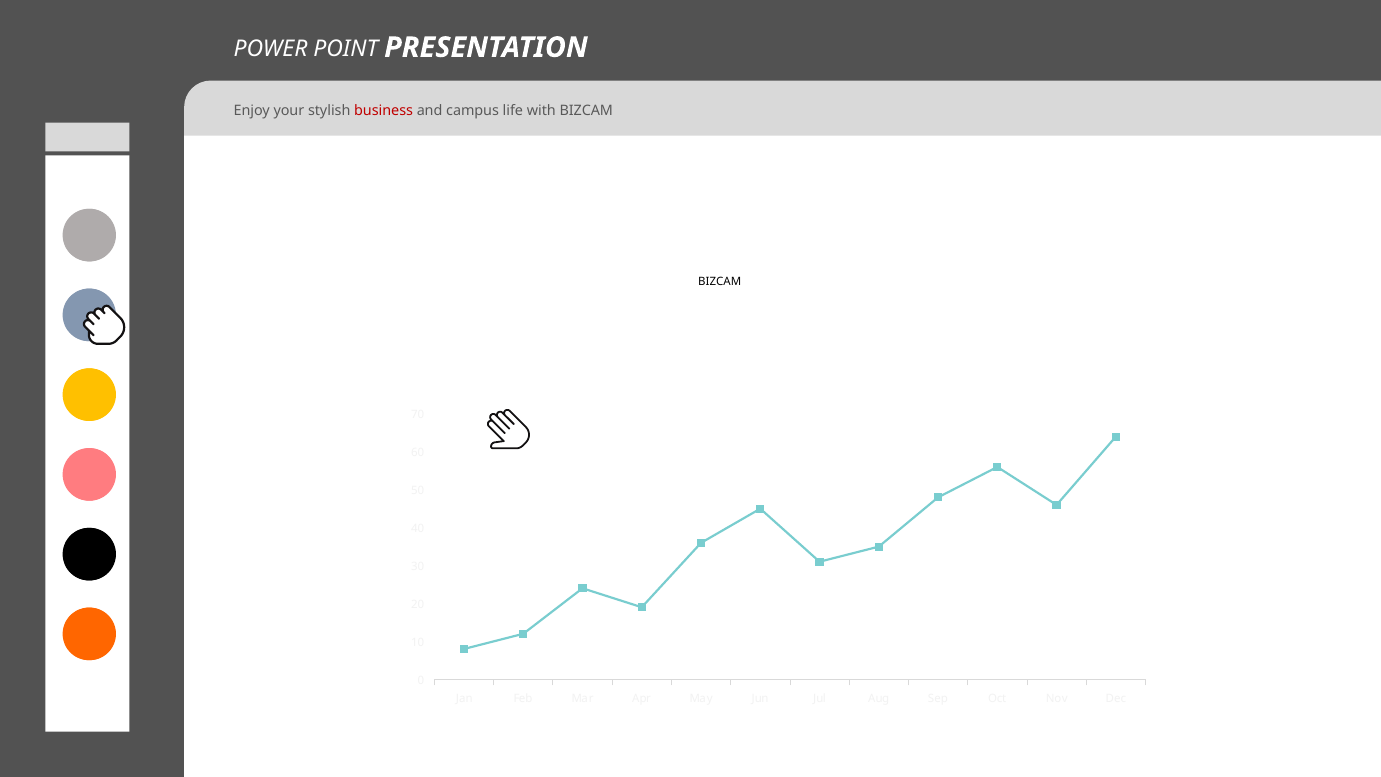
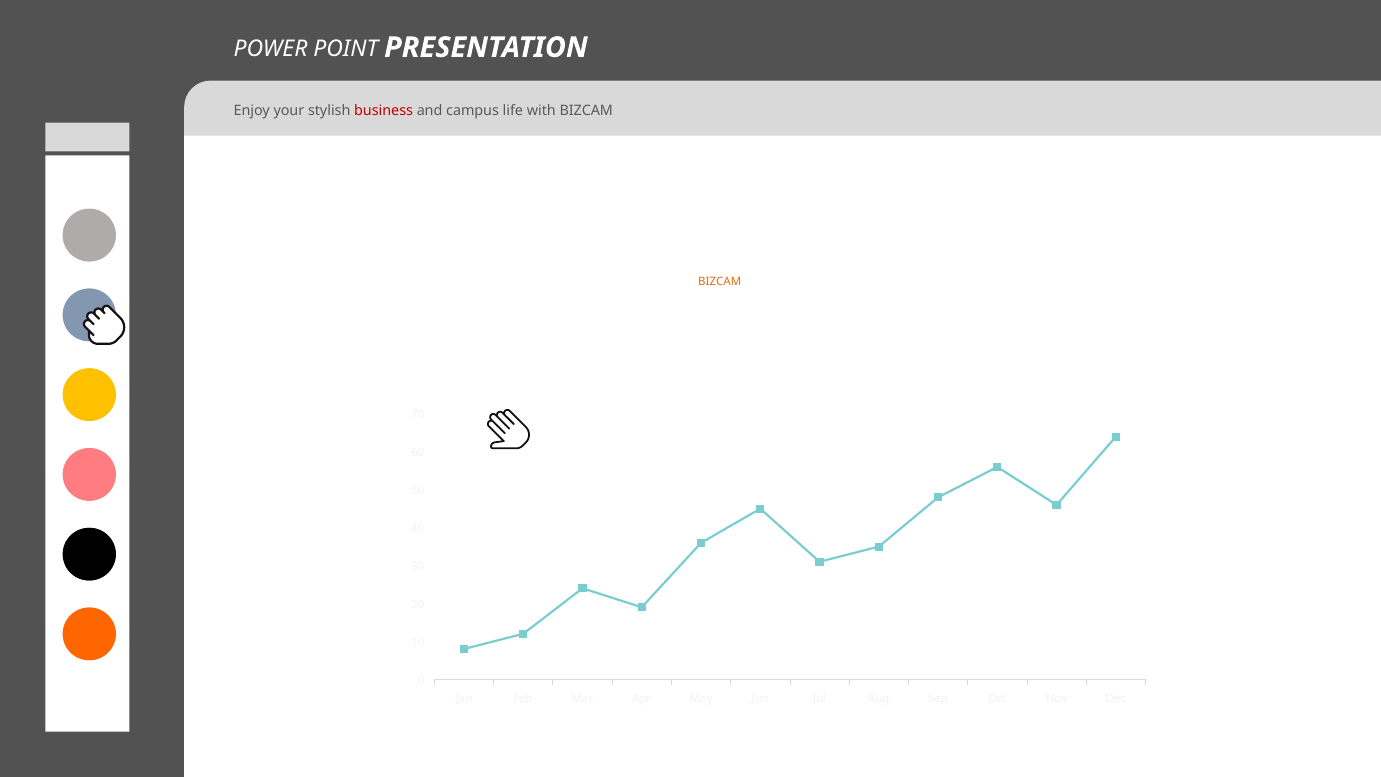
BIZCAM colour: black -> orange (720, 282)
